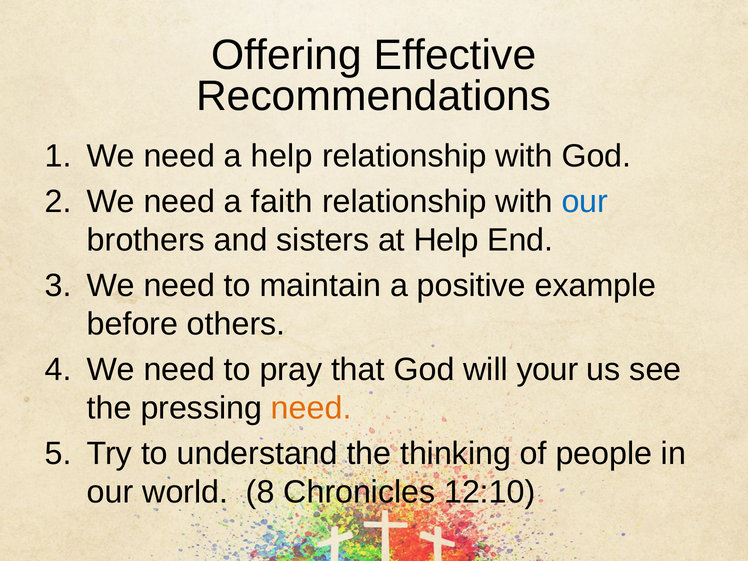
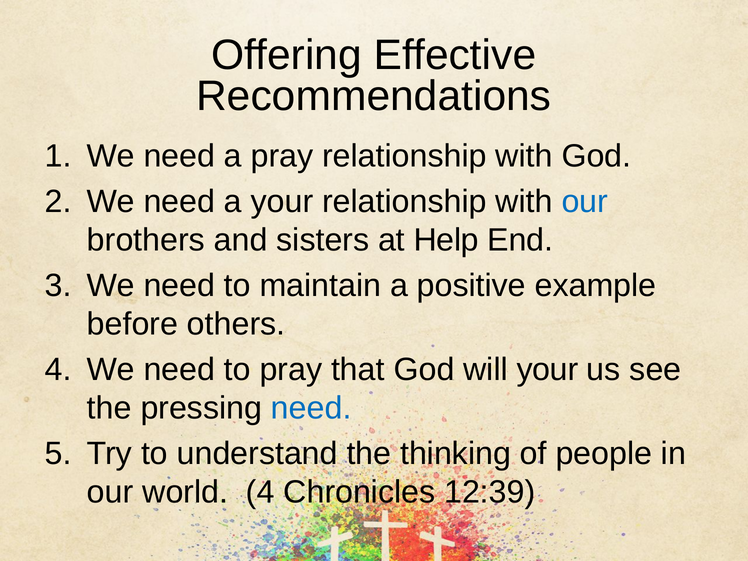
a help: help -> pray (282, 156)
a faith: faith -> your (282, 202)
need colour: orange -> blue (311, 408)
world 8: 8 -> 4 (260, 492)
12:10: 12:10 -> 12:39 (490, 492)
